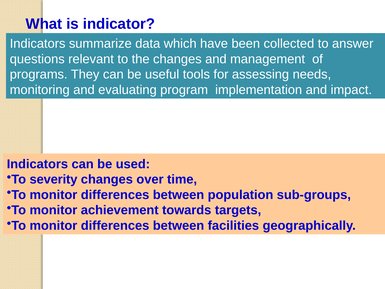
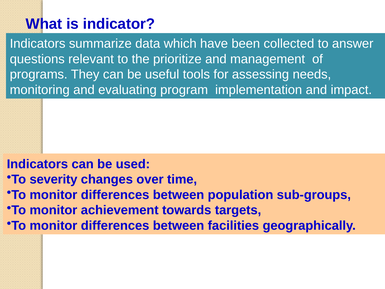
the changes: changes -> prioritize (177, 59)
